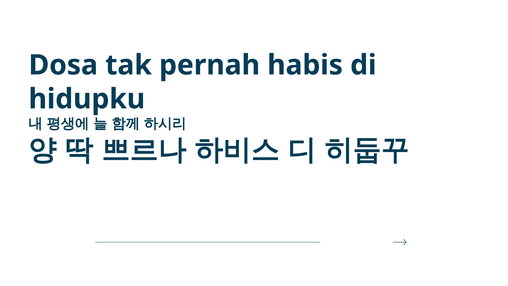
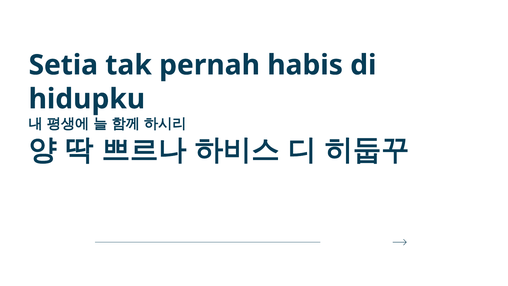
Dosa: Dosa -> Setia (63, 65)
